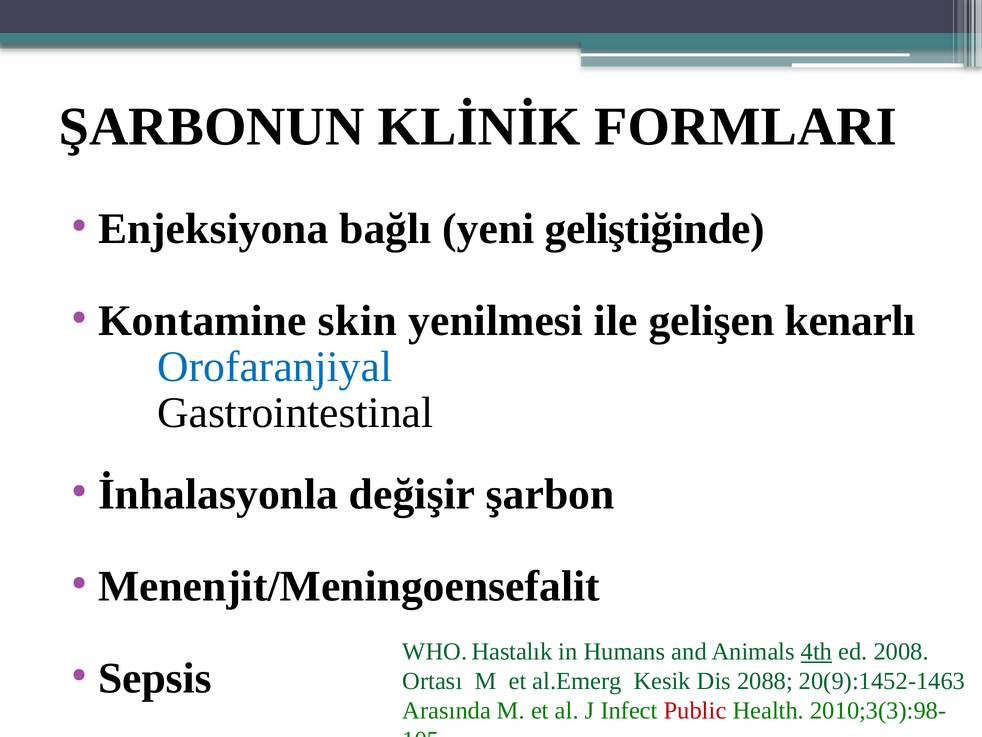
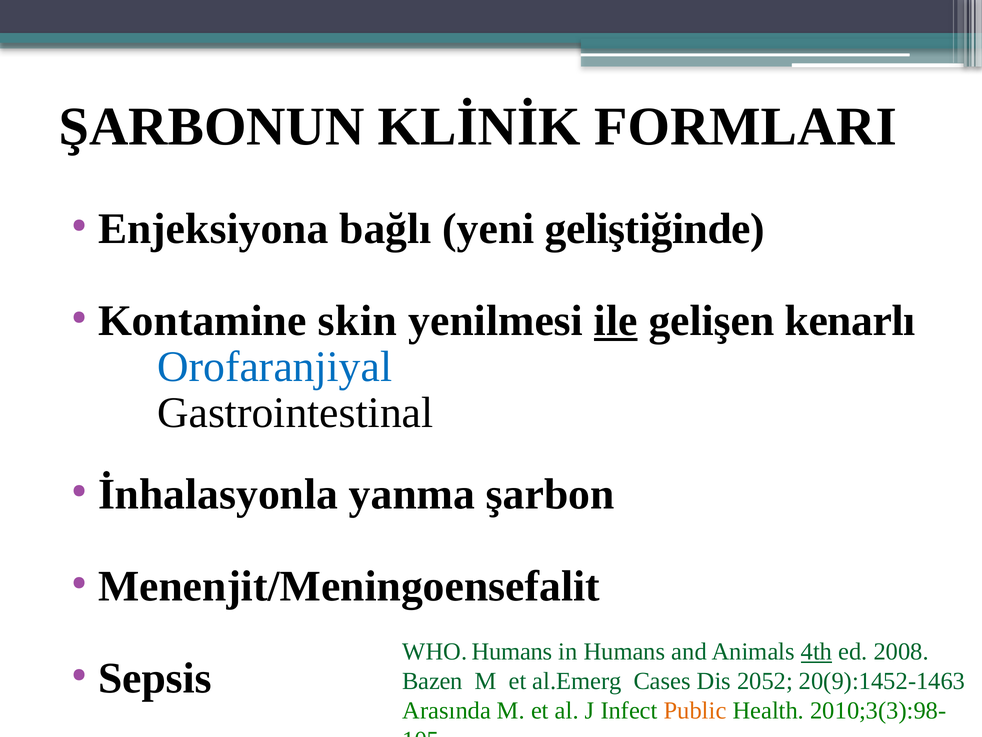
ile underline: none -> present (616, 321)
değişir: değişir -> yanma (412, 494)
WHO Hastalık: Hastalık -> Humans (512, 651)
Ortası: Ortası -> Bazen (432, 681)
Kesik: Kesik -> Cases (662, 681)
2088: 2088 -> 2052 (765, 681)
Public colour: red -> orange (695, 710)
